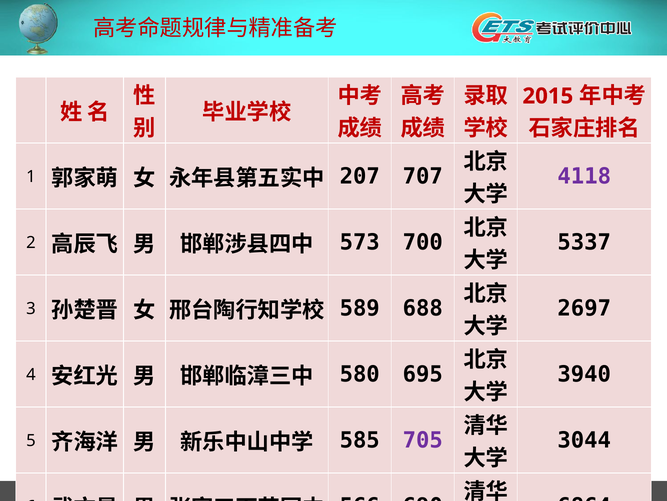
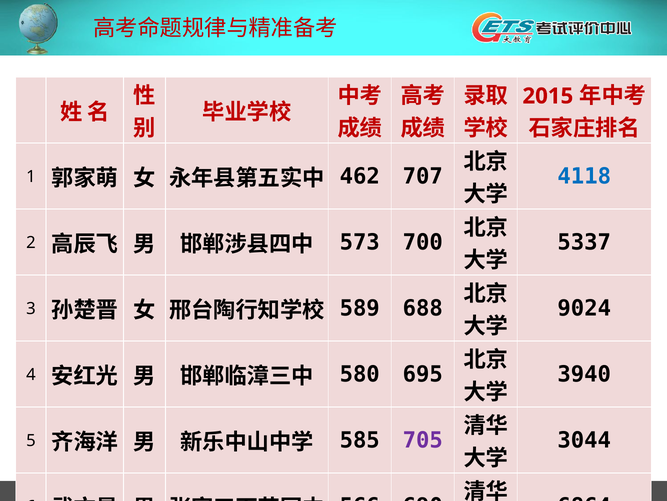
4118 colour: purple -> blue (584, 176)
207: 207 -> 462 (360, 176)
2697: 2697 -> 9024 (584, 308)
